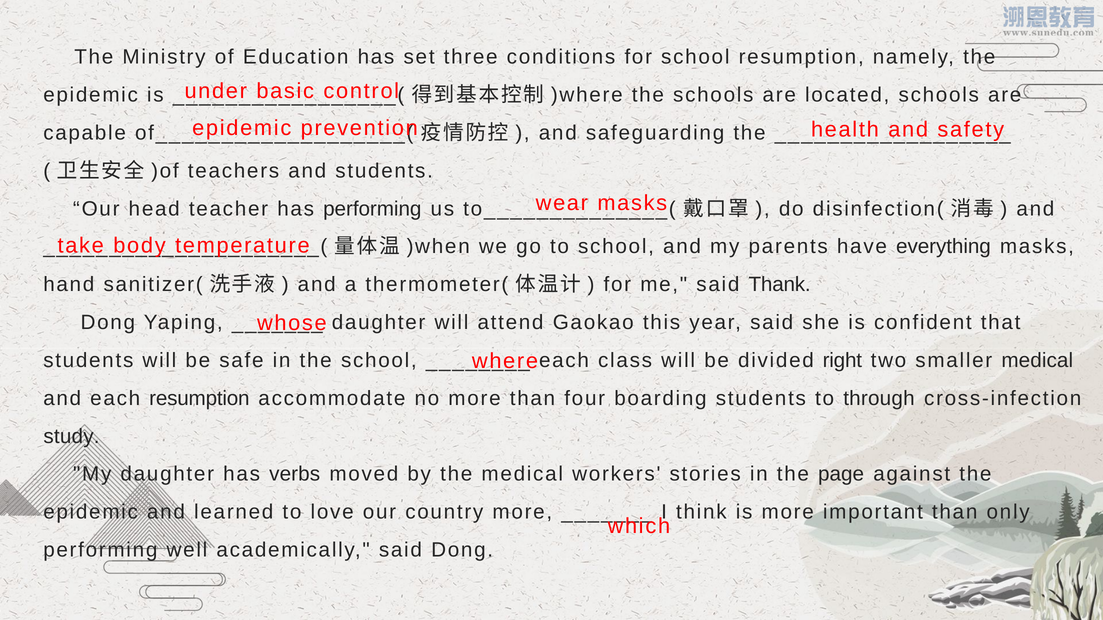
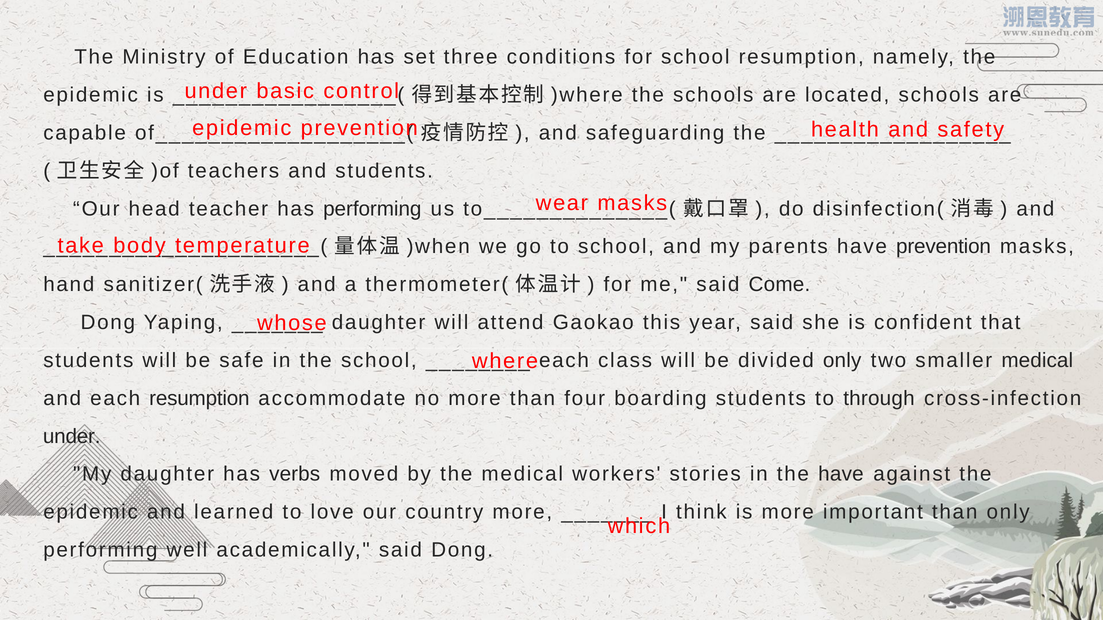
have everything: everything -> prevention (944, 247)
Thank: Thank -> Come (779, 285)
divided right: right -> only (842, 361)
study: study -> under (72, 437)
the page: page -> have (841, 474)
